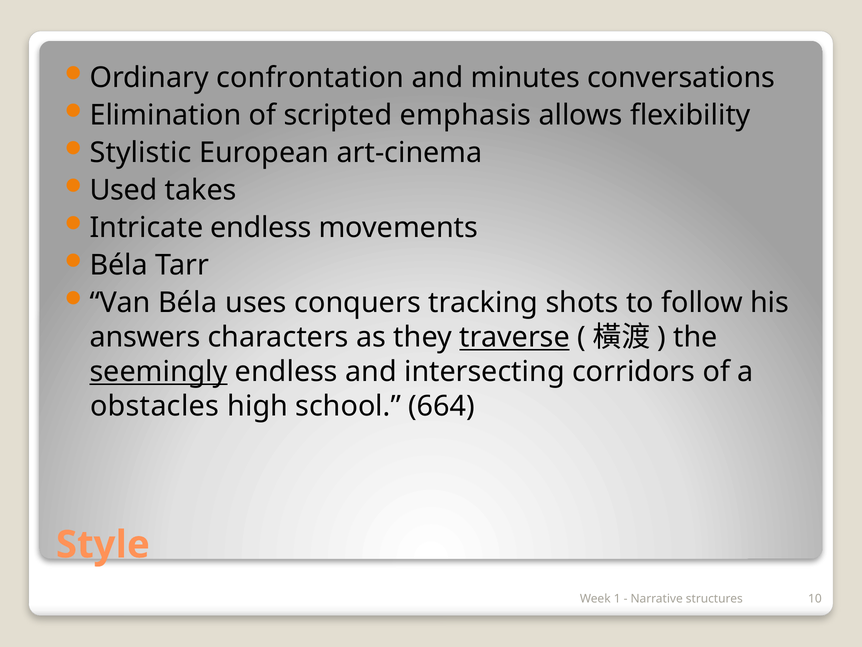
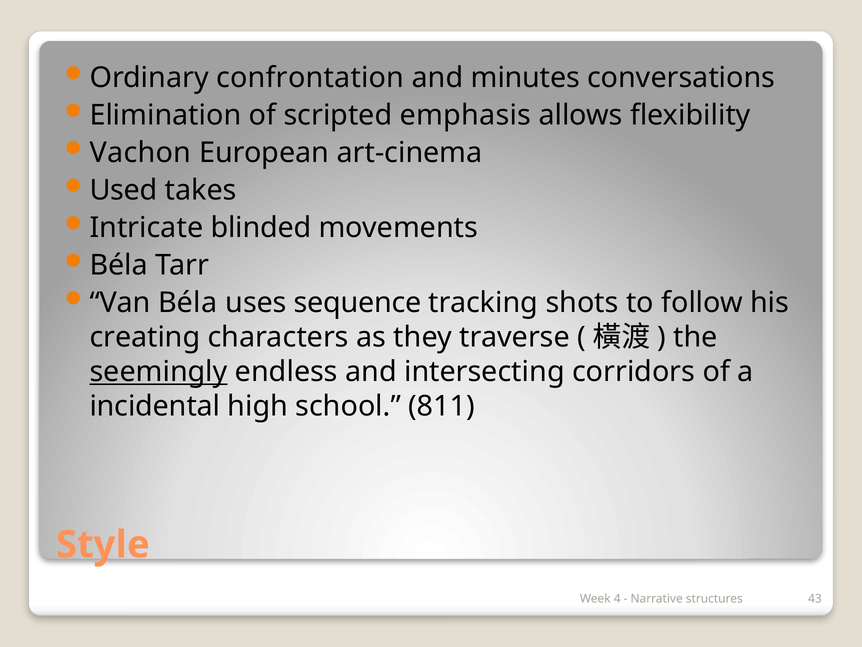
Stylistic: Stylistic -> Vachon (140, 153)
Intricate endless: endless -> blinded (261, 228)
conquers: conquers -> sequence (358, 303)
answers: answers -> creating (145, 337)
traverse underline: present -> none (515, 337)
obstacles: obstacles -> incidental (155, 406)
664: 664 -> 811 (442, 406)
1: 1 -> 4 (617, 598)
10: 10 -> 43 (815, 598)
